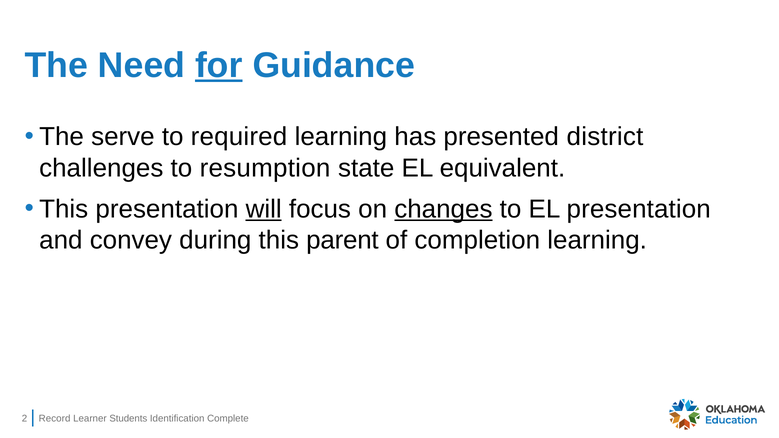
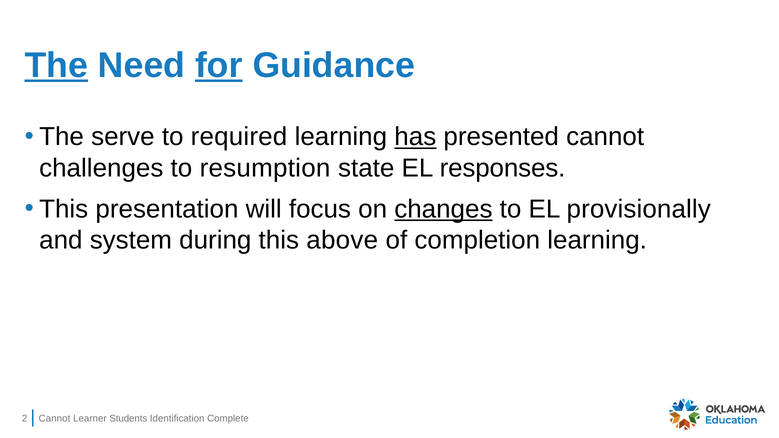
The underline: none -> present (56, 65)
has underline: none -> present (415, 137)
presented district: district -> cannot (605, 137)
equivalent: equivalent -> responses (502, 168)
will underline: present -> none (264, 209)
EL presentation: presentation -> provisionally (639, 209)
convey: convey -> system (131, 240)
parent: parent -> above (342, 240)
Record: Record -> Cannot (55, 419)
